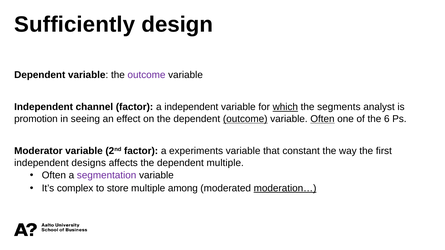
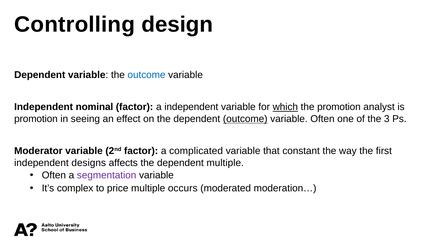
Sufficiently: Sufficiently -> Controlling (75, 24)
outcome colour: purple -> blue (147, 75)
channel: channel -> nominal (94, 107)
the segments: segments -> promotion (339, 107)
Often underline: present -> none (322, 119)
6: 6 -> 3 (387, 119)
experiments: experiments -> complicated (196, 151)
store: store -> price (118, 188)
among: among -> occurs (183, 188)
moderation… underline: present -> none (285, 188)
